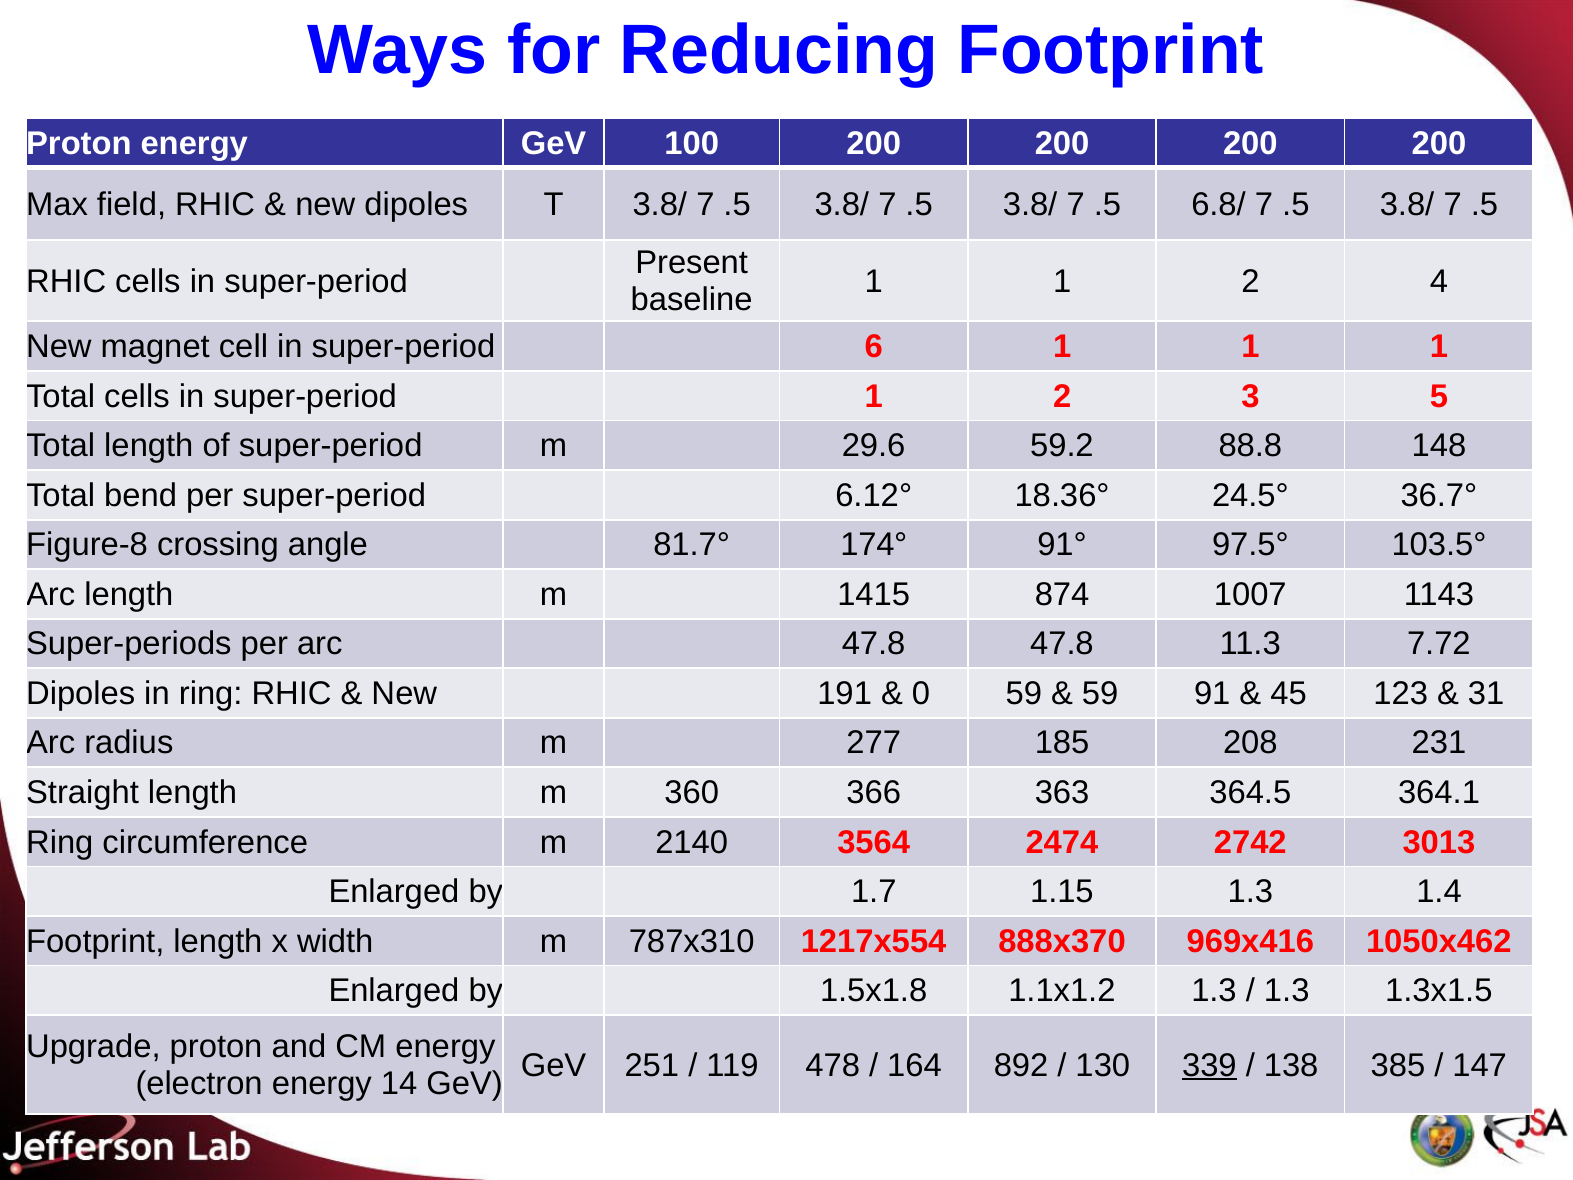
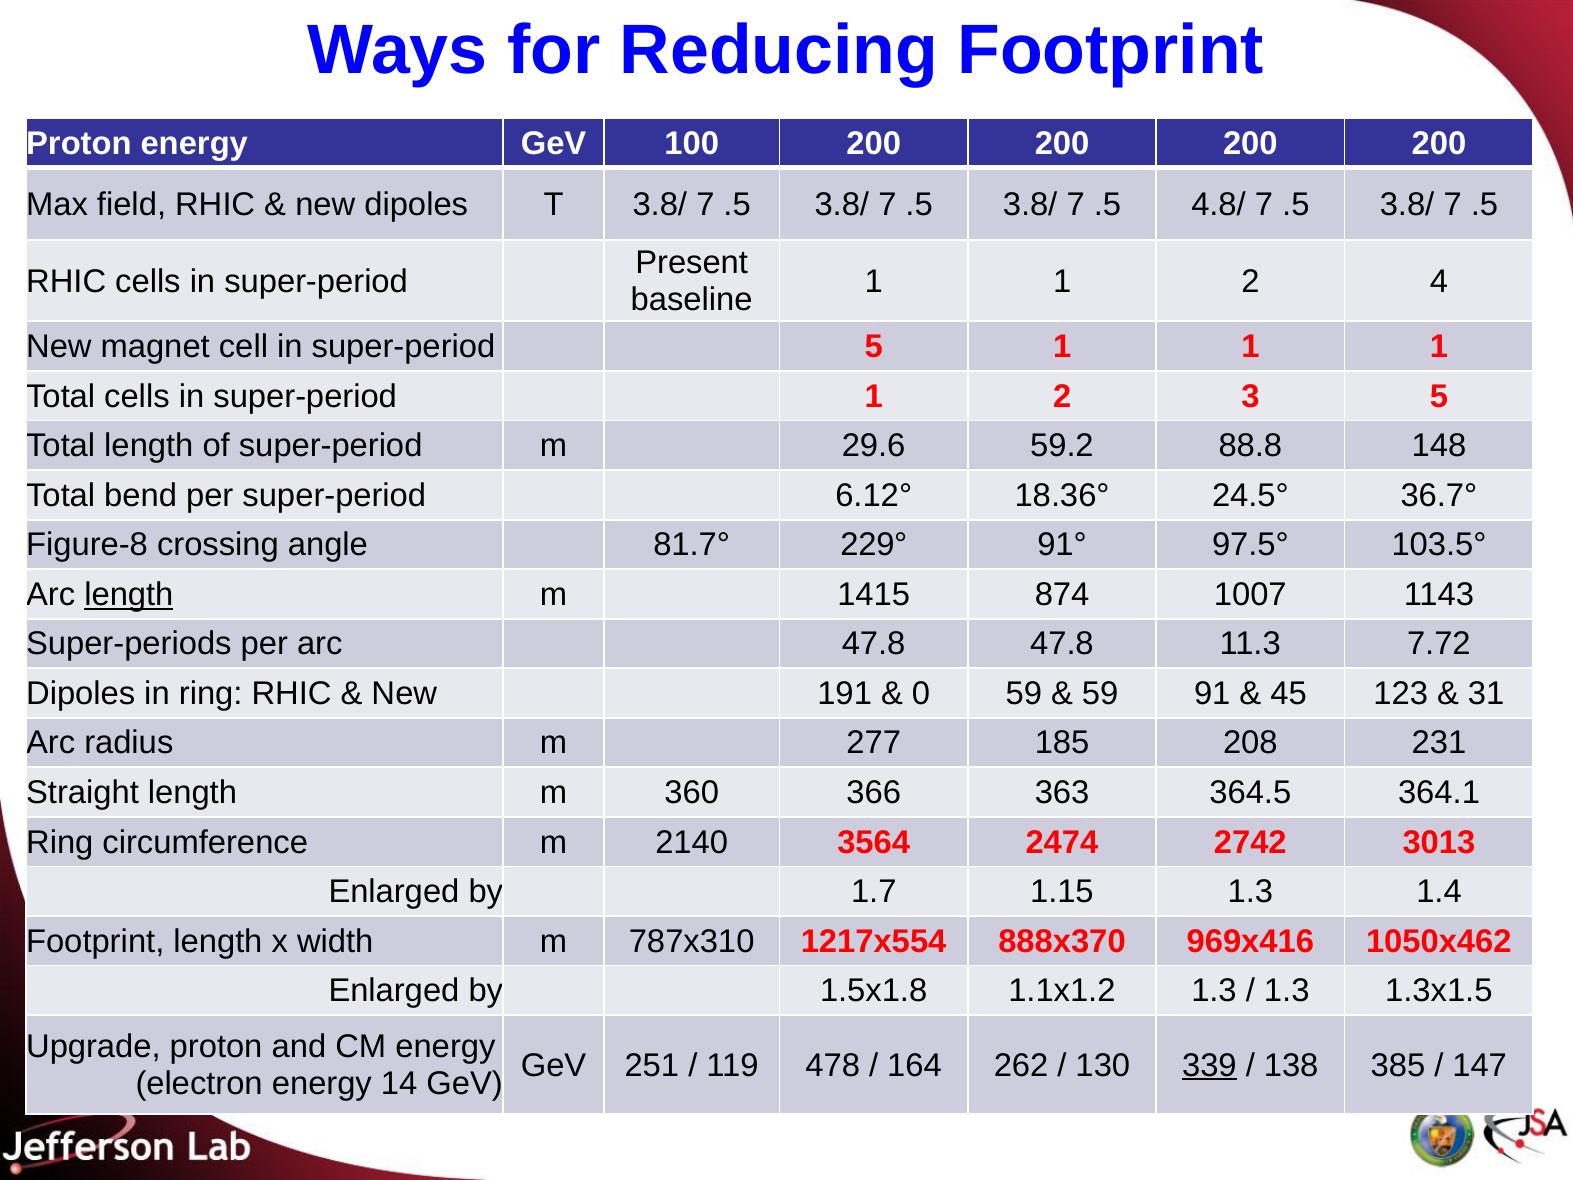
6.8/: 6.8/ -> 4.8/ (1218, 204)
super-period 6: 6 -> 5 (874, 347)
174°: 174° -> 229° (874, 545)
length underline: none -> present (129, 594)
892: 892 -> 262 (1021, 1065)
